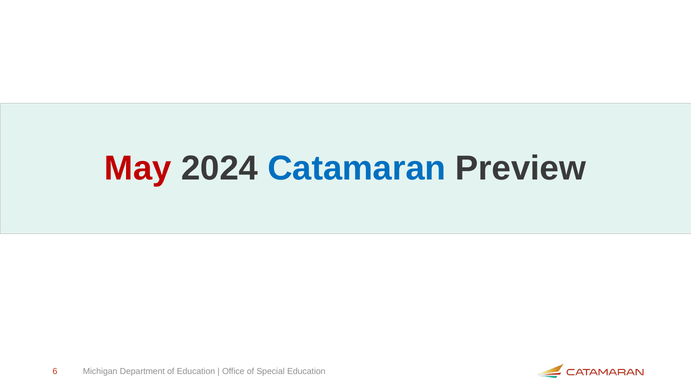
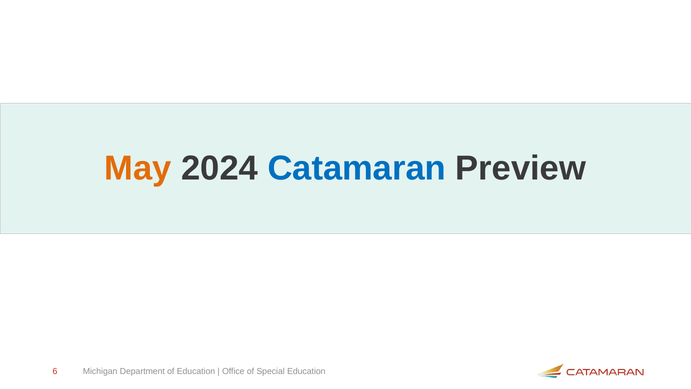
May colour: red -> orange (138, 168)
